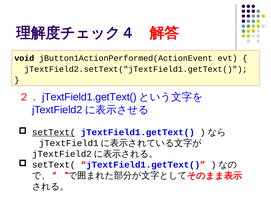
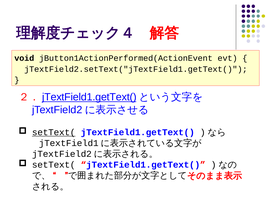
jTextField1.getText( underline: none -> present (89, 97)
